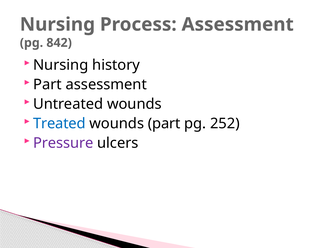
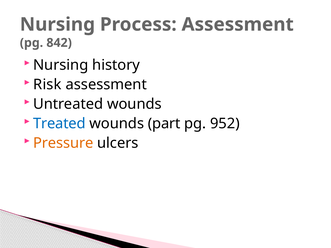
Part: Part -> Risk (47, 85)
252: 252 -> 952 (225, 124)
Pressure colour: purple -> orange (63, 143)
